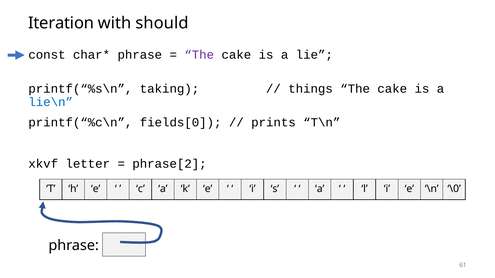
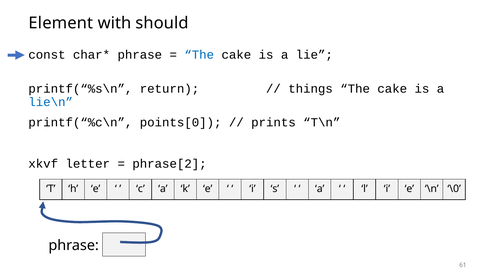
Iteration: Iteration -> Element (61, 23)
The colour: purple -> blue (199, 55)
taking: taking -> return (170, 89)
fields[0: fields[0 -> points[0 (181, 123)
